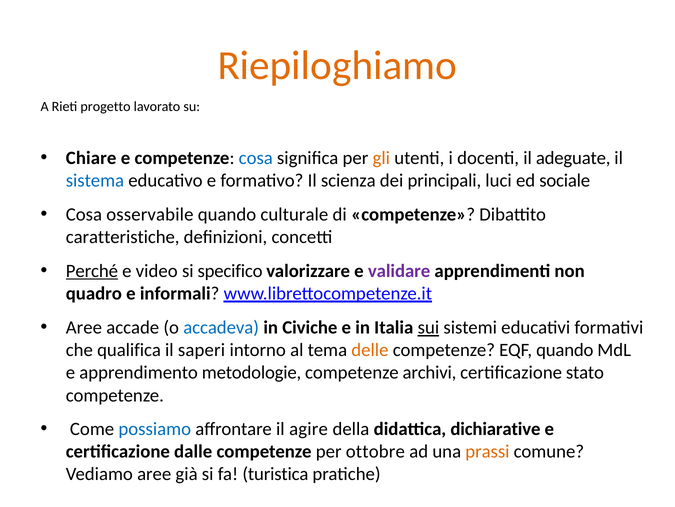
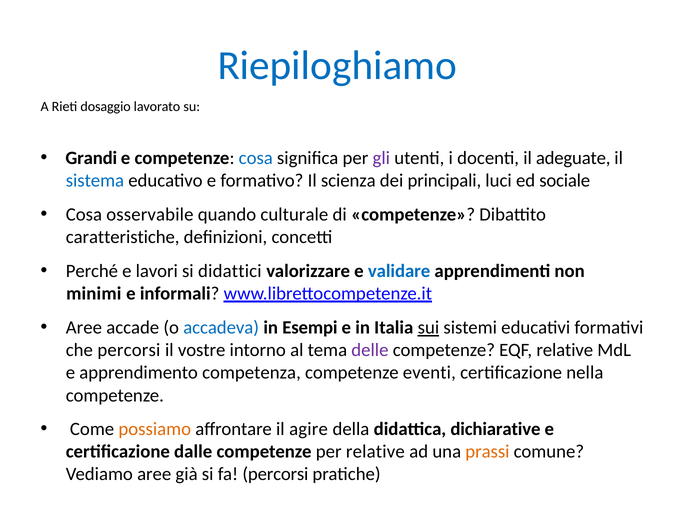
Riepiloghiamo colour: orange -> blue (337, 65)
progetto: progetto -> dosaggio (106, 106)
Chiare: Chiare -> Grandi (91, 158)
gli colour: orange -> purple (381, 158)
Perché underline: present -> none (92, 270)
video: video -> lavori (157, 270)
specifico: specifico -> didattici (230, 270)
validare colour: purple -> blue (399, 270)
quadro: quadro -> minimi (94, 293)
Civiche: Civiche -> Esempi (310, 327)
che qualifica: qualifica -> percorsi (129, 350)
saperi: saperi -> vostre (202, 350)
delle colour: orange -> purple (370, 350)
EQF quando: quando -> relative (565, 350)
metodologie: metodologie -> competenza (251, 372)
archivi: archivi -> eventi (429, 372)
stato: stato -> nella (585, 372)
possiamo colour: blue -> orange (155, 428)
per ottobre: ottobre -> relative (375, 451)
fa turistica: turistica -> percorsi (275, 473)
